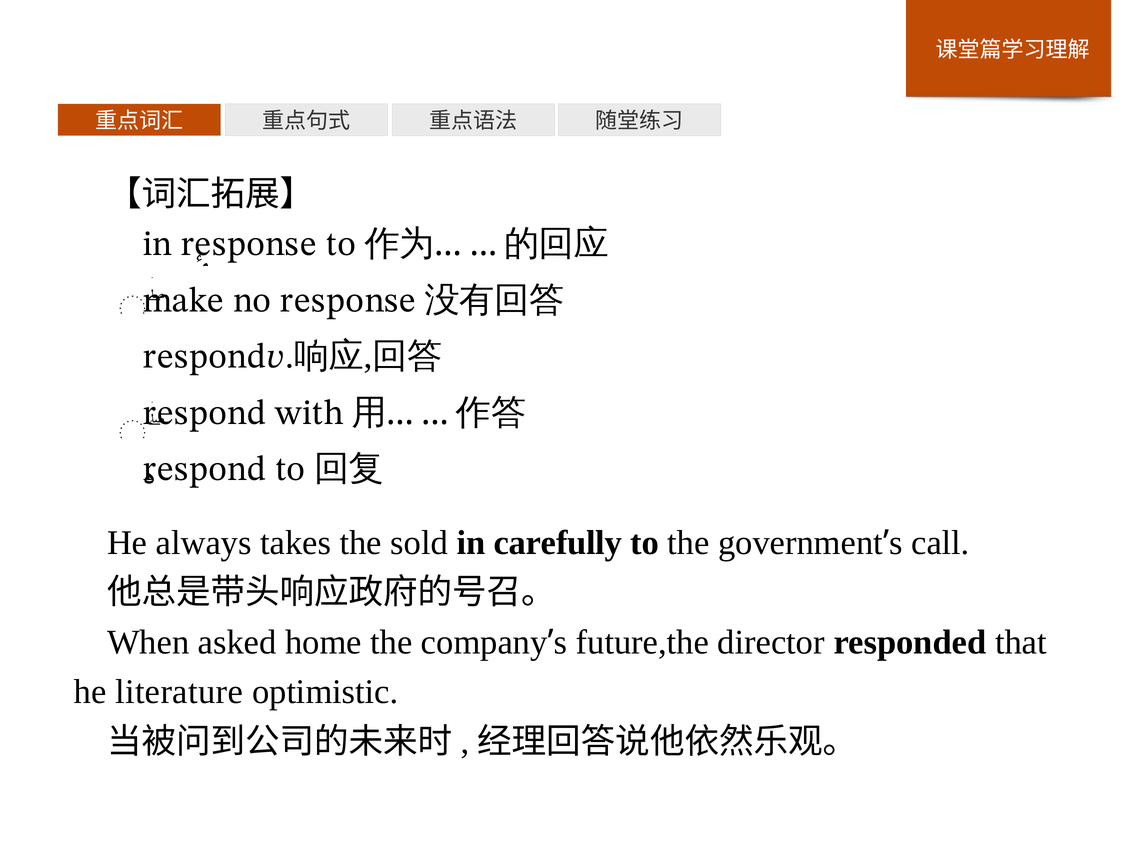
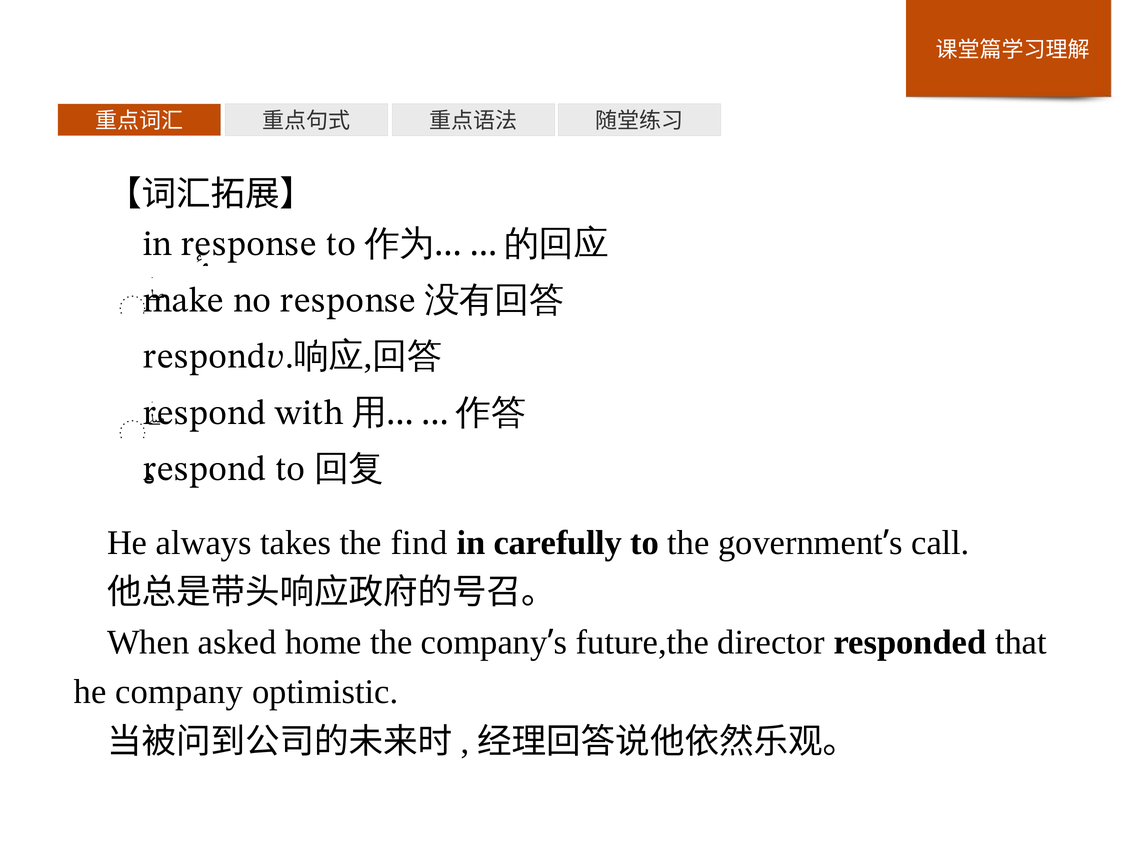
sold: sold -> find (419, 543)
he literature: literature -> company (179, 692)
